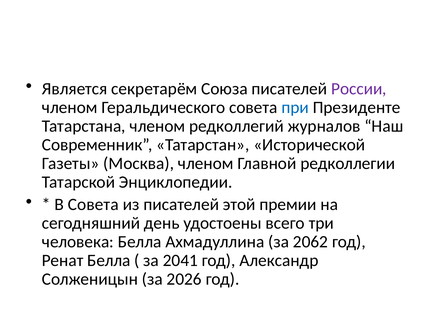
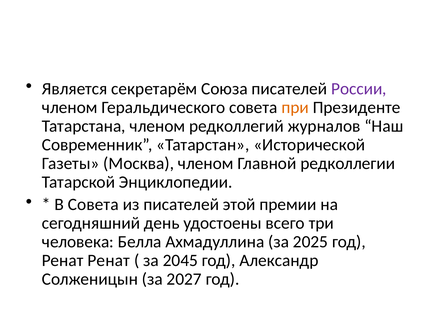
при colour: blue -> orange (295, 108)
2062: 2062 -> 2025 (311, 242)
Ренат Белла: Белла -> Ренат (109, 261)
2041: 2041 -> 2045 (180, 261)
2026: 2026 -> 2027 (184, 280)
